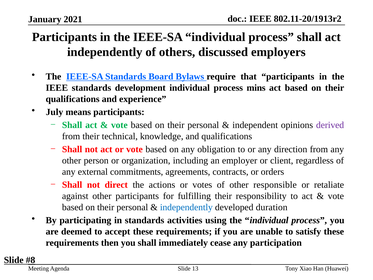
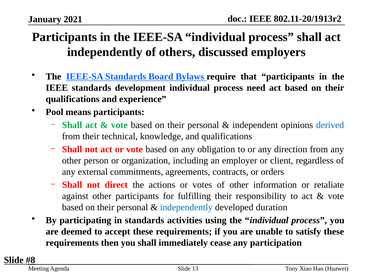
mins: mins -> need (256, 88)
July: July -> Pool (55, 112)
derived colour: purple -> blue (330, 125)
responsible: responsible -> information (275, 185)
